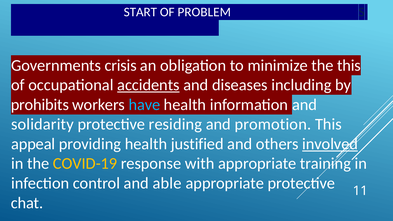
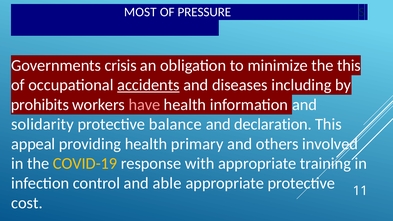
START: START -> MOST (140, 12)
PROBLEM: PROBLEM -> PRESSURE (204, 12)
have colour: light blue -> pink (144, 105)
residing: residing -> balance (175, 124)
promotion: promotion -> declaration (273, 124)
justified: justified -> primary (197, 144)
involved underline: present -> none (330, 144)
chat: chat -> cost (27, 203)
